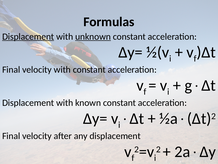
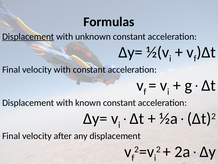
unknown underline: present -> none (93, 36)
